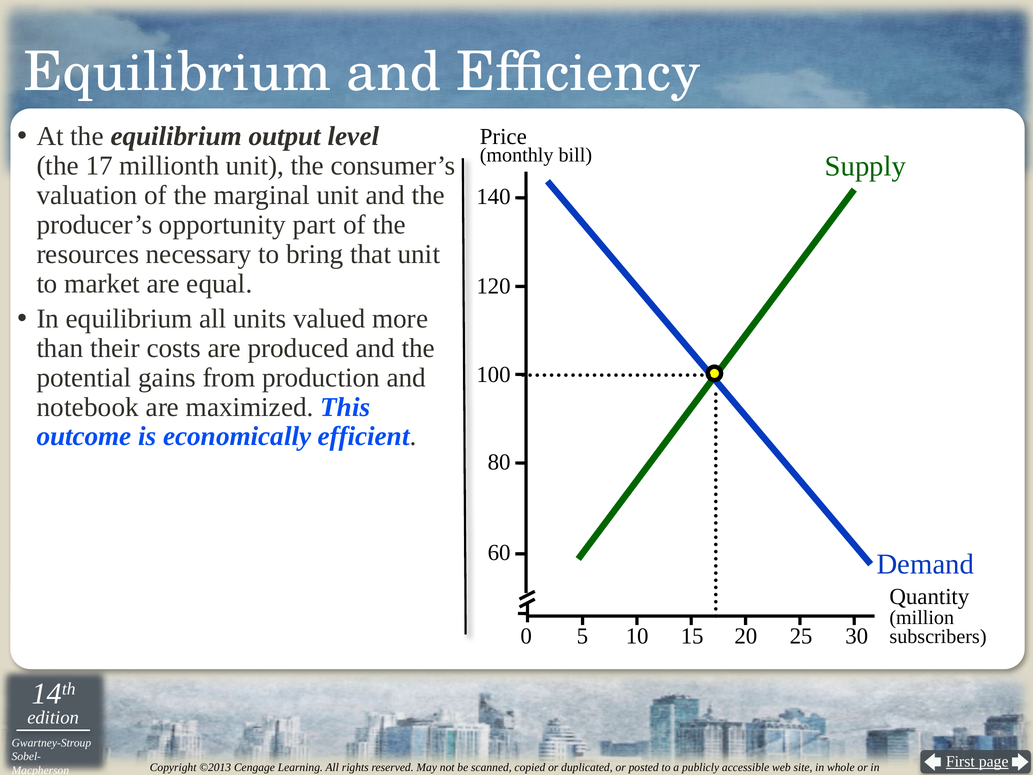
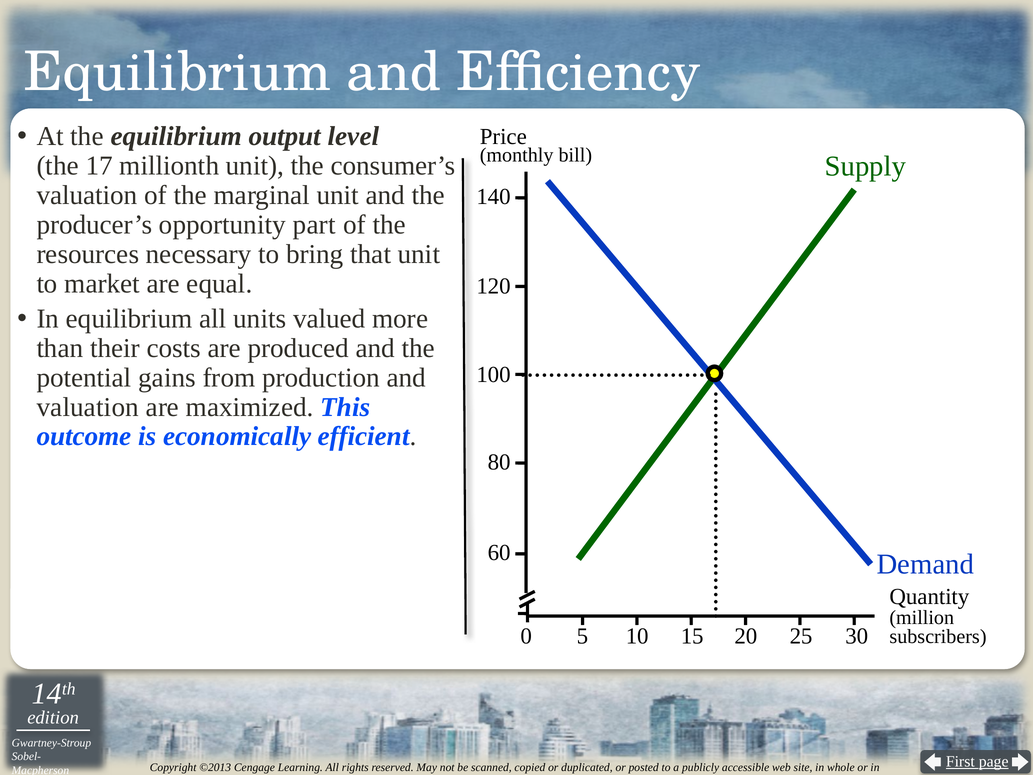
notebook: notebook -> valuation (88, 407)
